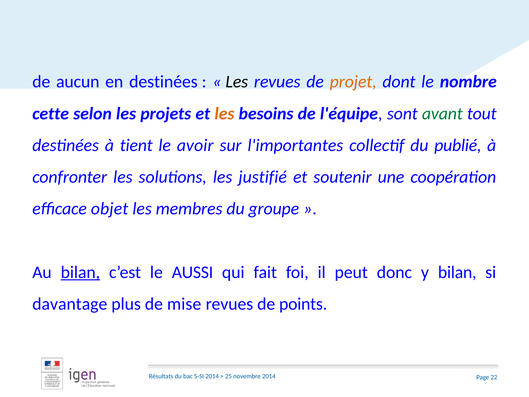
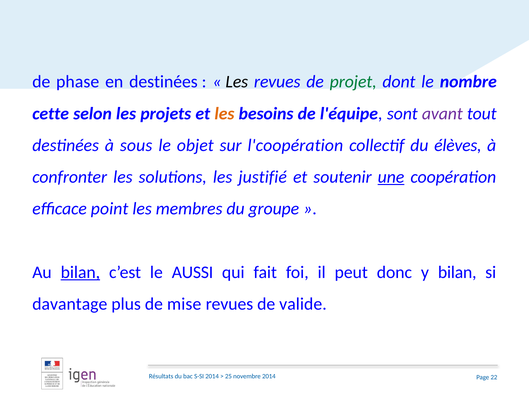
aucun: aucun -> phase (78, 82)
projet colour: orange -> green (353, 82)
avant colour: green -> purple (442, 113)
tient: tient -> sous (136, 145)
avoir: avoir -> objet (195, 145)
l'importantes: l'importantes -> l'coopération (295, 145)
publié: publié -> élèves (458, 145)
une underline: none -> present (391, 177)
objet: objet -> point (110, 209)
points: points -> valide (303, 304)
